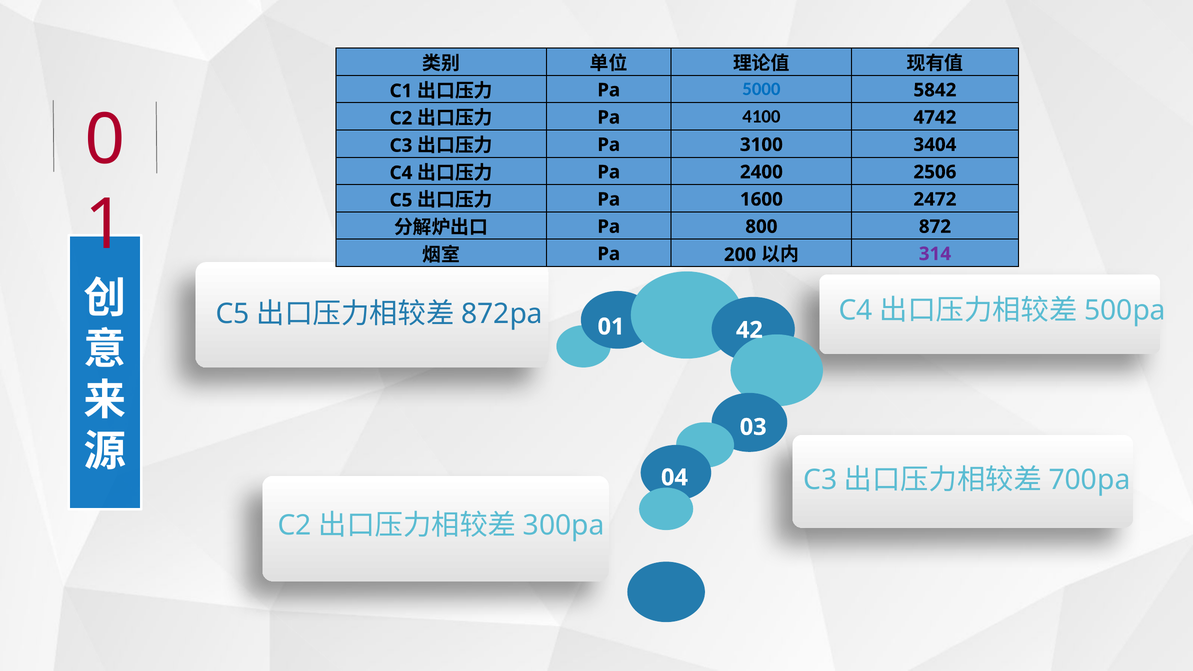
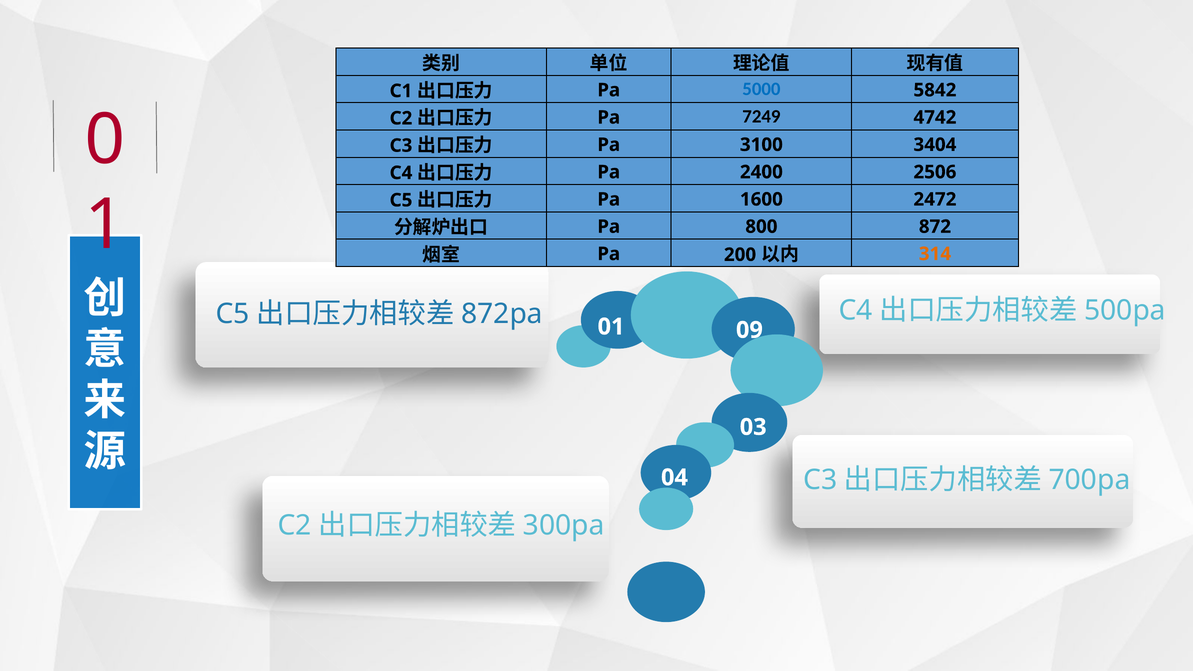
4100: 4100 -> 7249 (761, 117)
314 colour: purple -> orange (935, 254)
42: 42 -> 09 (749, 330)
